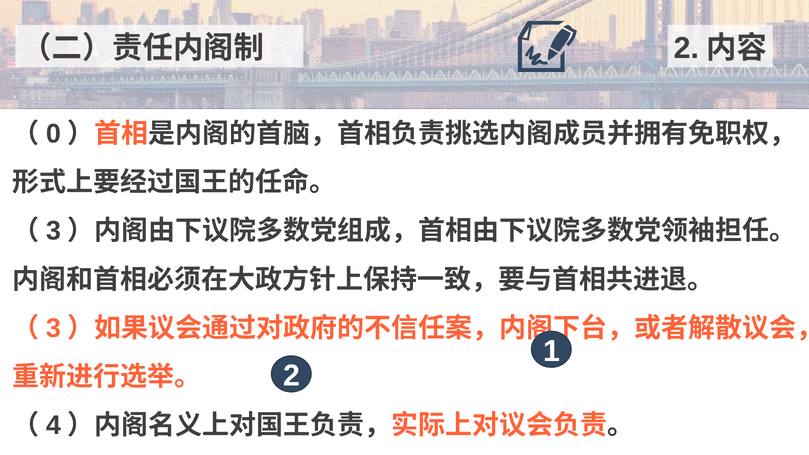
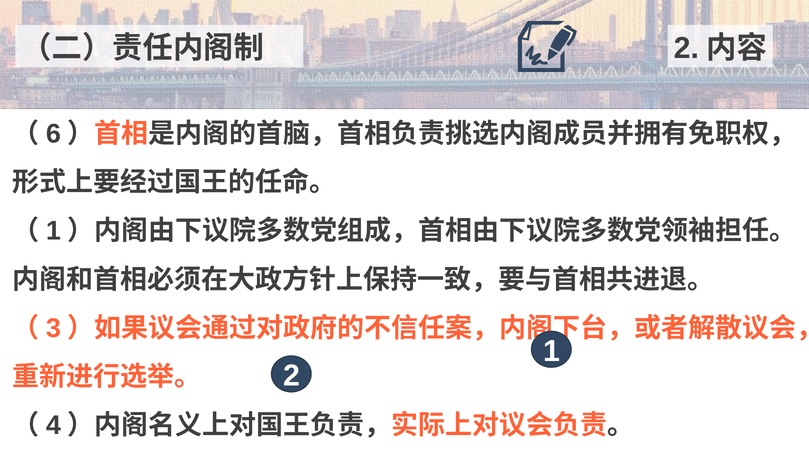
0: 0 -> 6 (53, 134)
3: 3 -> 1 (53, 231)
